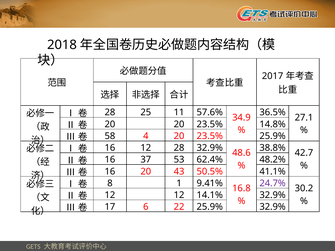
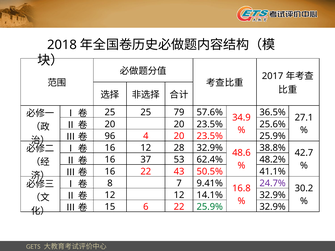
28: 28 -> 25 (110, 113)
11: 11 -> 79 (179, 113)
14.8%: 14.8% -> 25.6% (273, 124)
58: 58 -> 96 (110, 136)
16 20: 20 -> 22 (146, 172)
1: 1 -> 7 (179, 183)
17: 17 -> 15 (110, 207)
25.9% colour: black -> green (210, 207)
